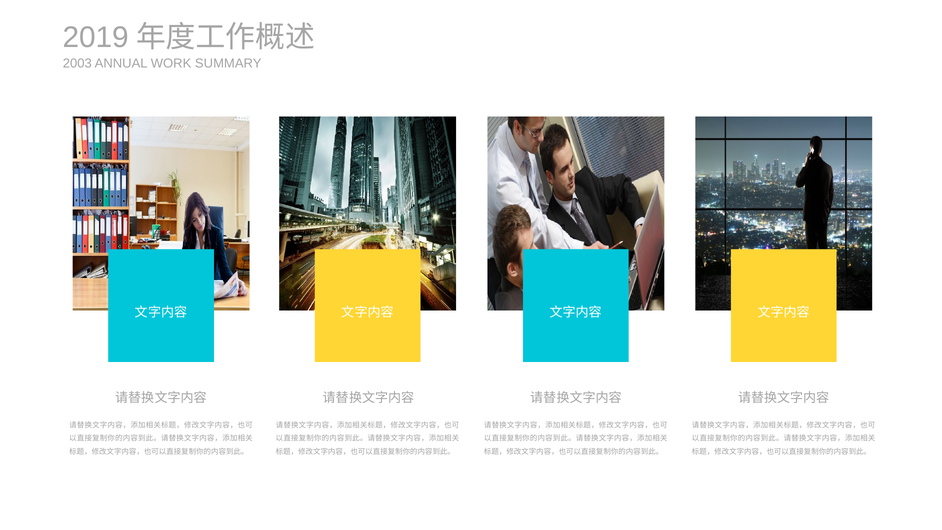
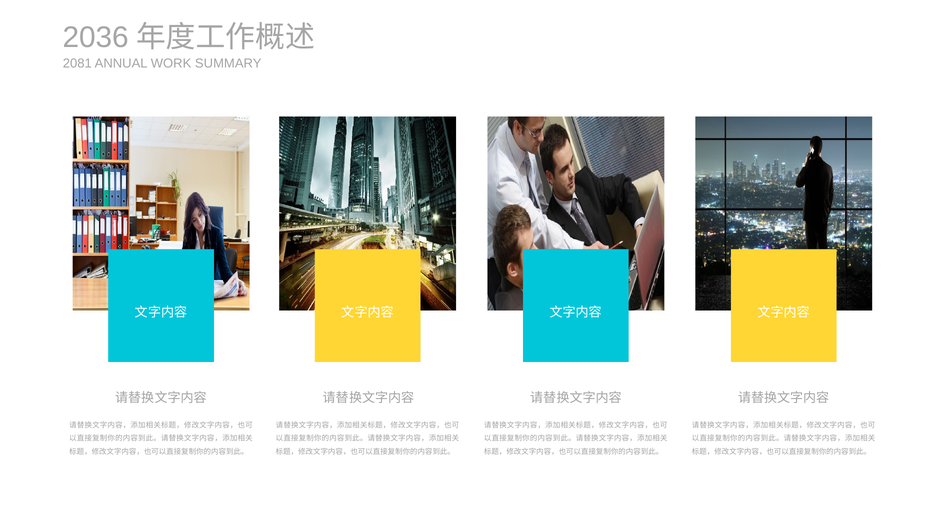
2019: 2019 -> 2036 (96, 37)
2003: 2003 -> 2081 (77, 63)
